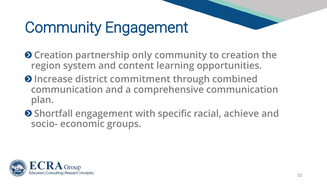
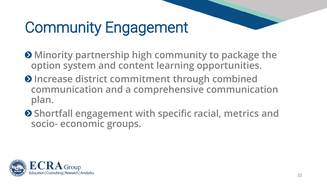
Creation: Creation -> Minority (53, 55)
only: only -> high (142, 55)
to creation: creation -> package (240, 55)
region: region -> option (46, 66)
achieve: achieve -> metrics (241, 114)
